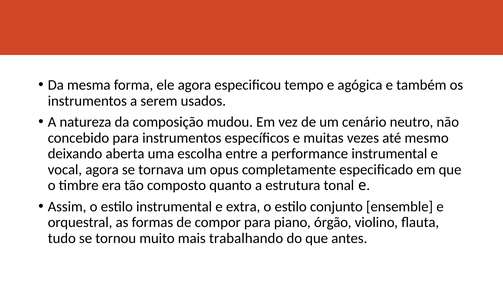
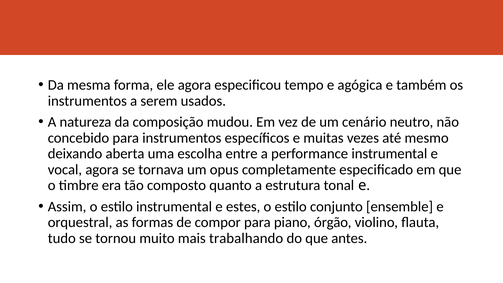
extra: extra -> estes (243, 206)
